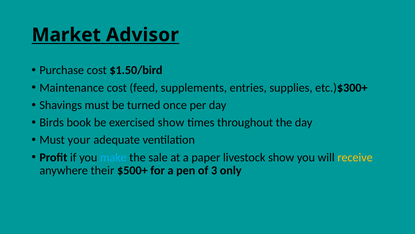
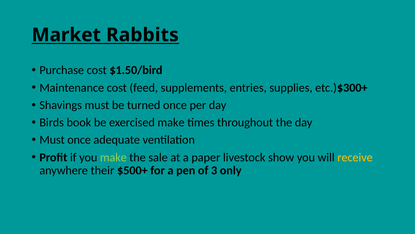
Advisor: Advisor -> Rabbits (142, 35)
exercised show: show -> make (171, 122)
Must your: your -> once (79, 140)
make colour: light blue -> light green (113, 157)
